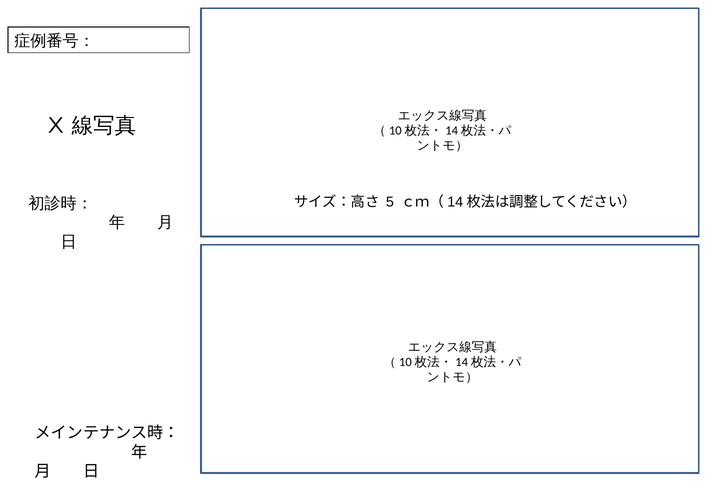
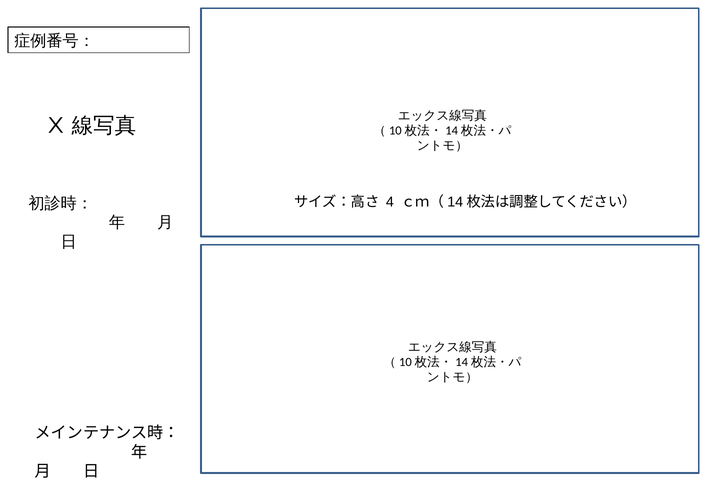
5: 5 -> 4 (390, 202)
